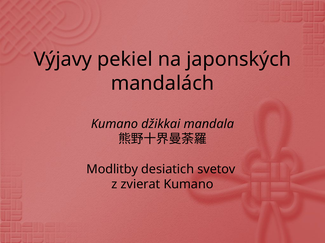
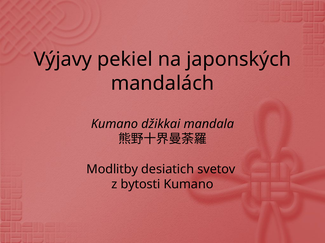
zvierat: zvierat -> bytosti (141, 185)
